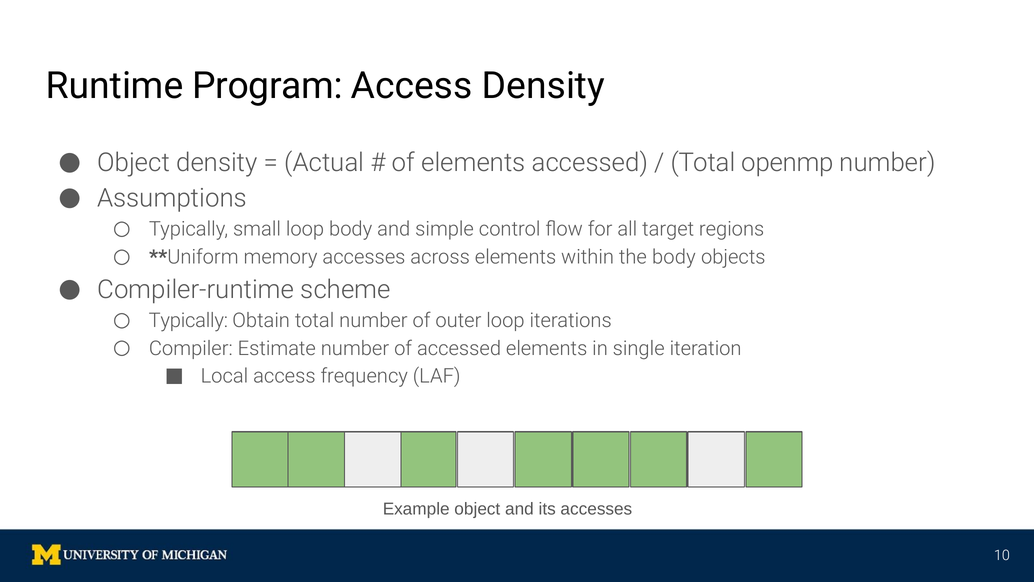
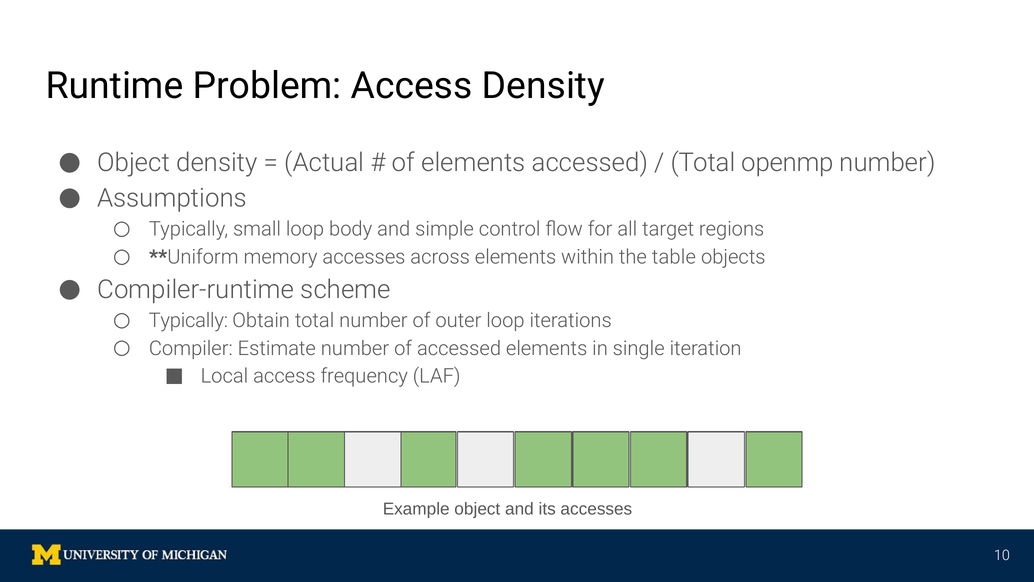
Program: Program -> Problem (267, 86)
the body: body -> table (674, 257)
